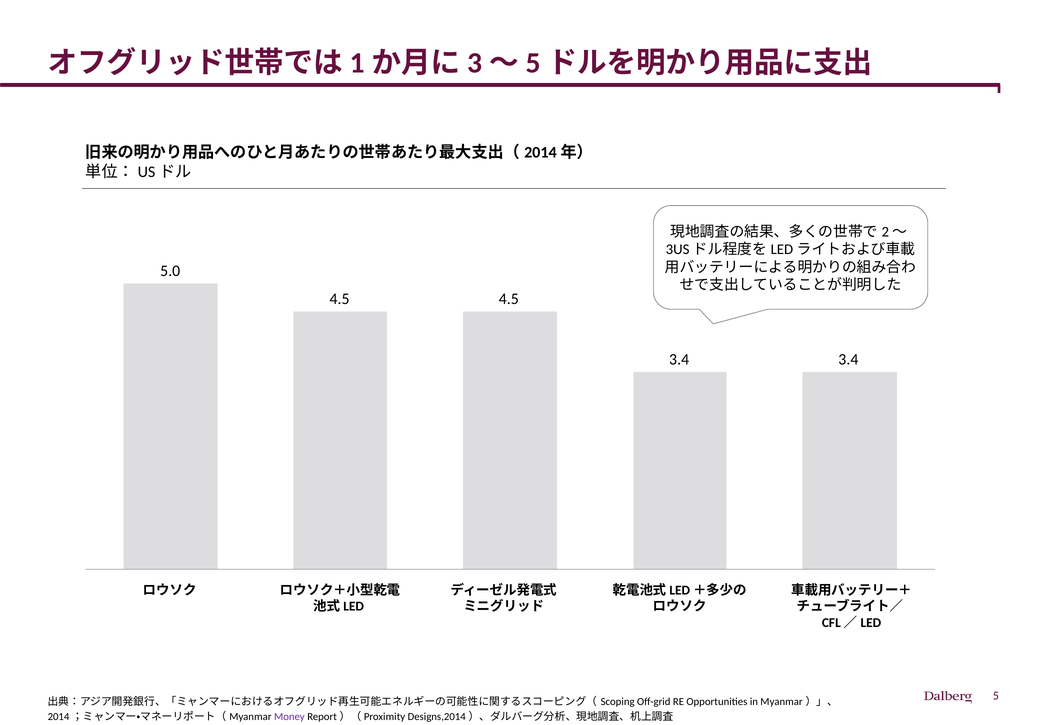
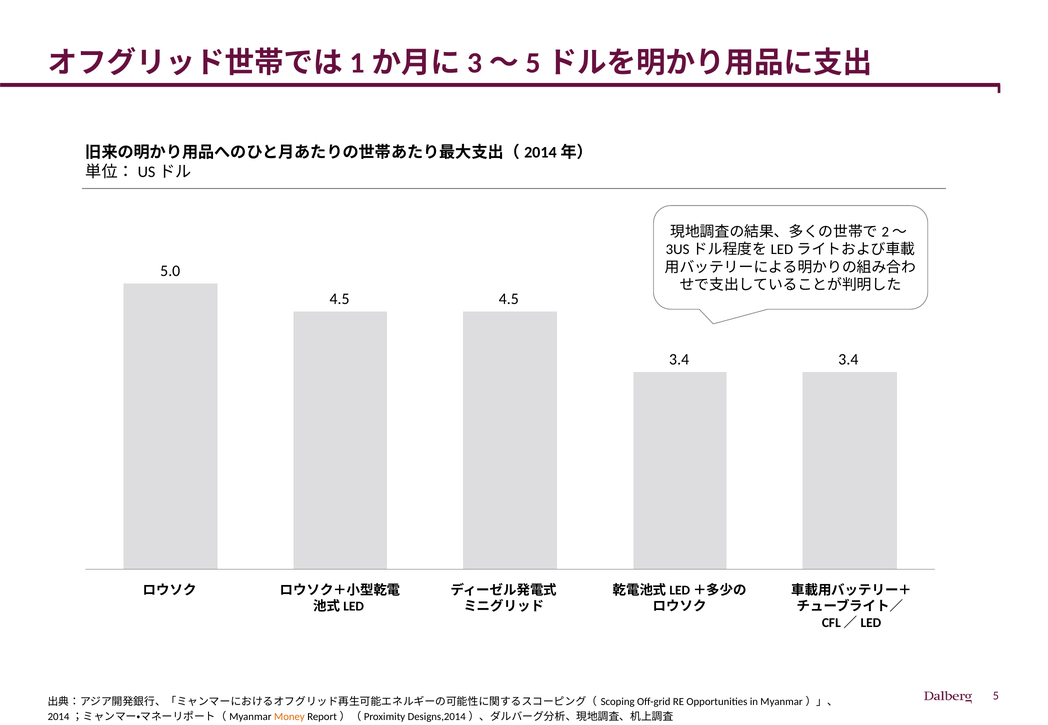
Money colour: purple -> orange (289, 717)
